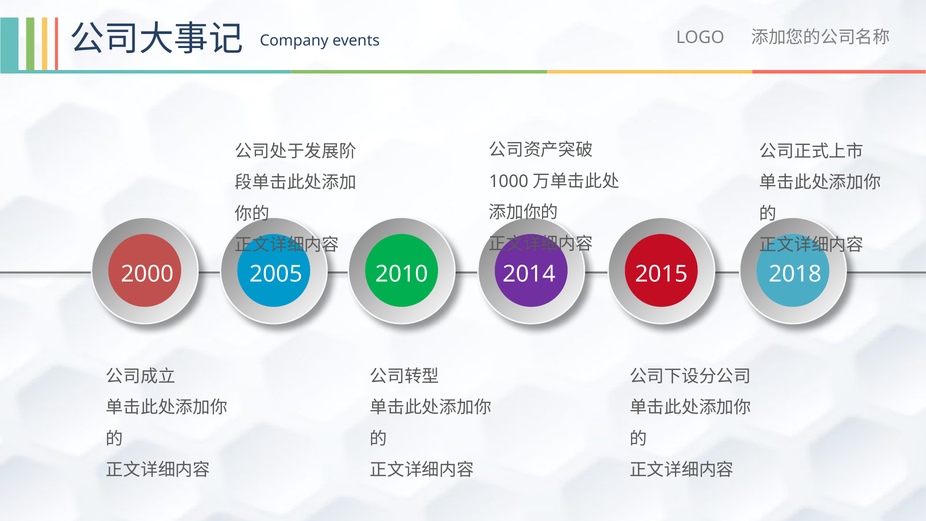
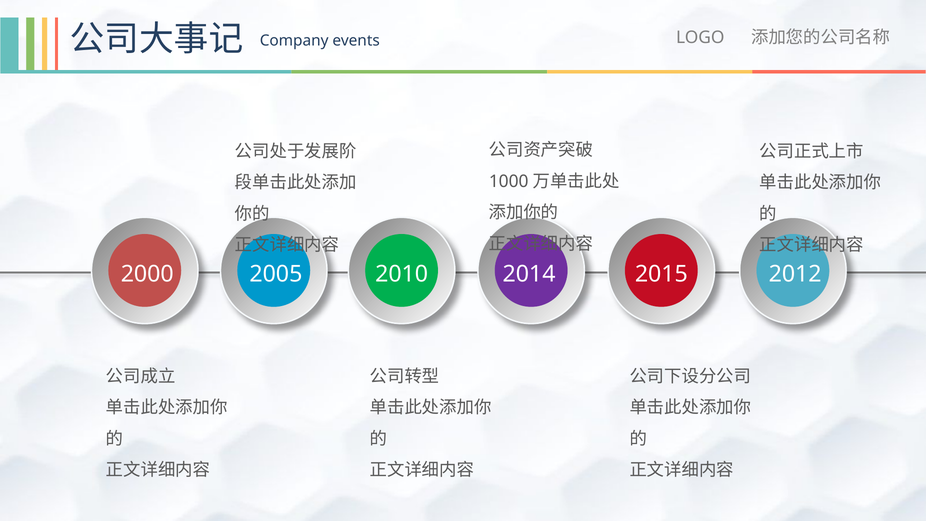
2018: 2018 -> 2012 (795, 274)
